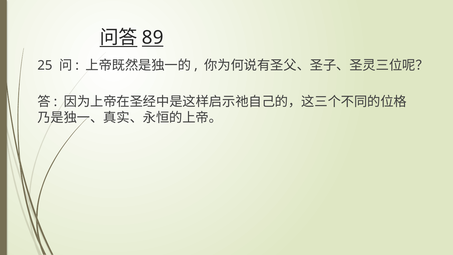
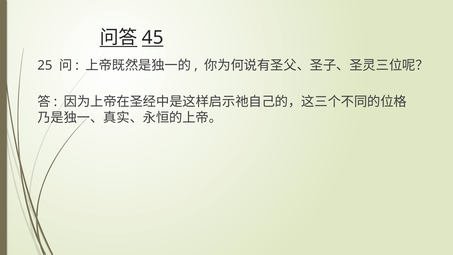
89: 89 -> 45 (153, 38)
